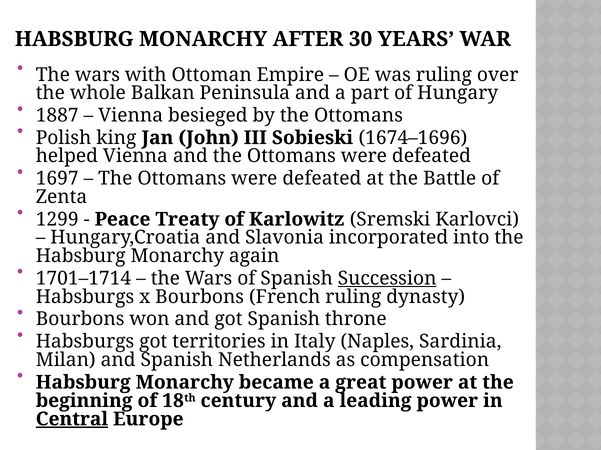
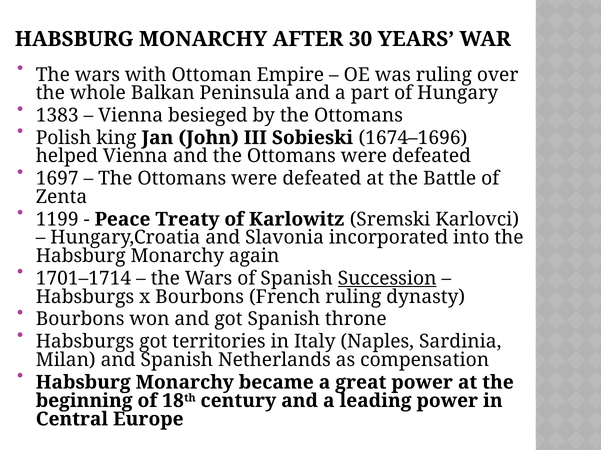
1887: 1887 -> 1383 (57, 116)
1299: 1299 -> 1199 (57, 220)
Central underline: present -> none (72, 420)
